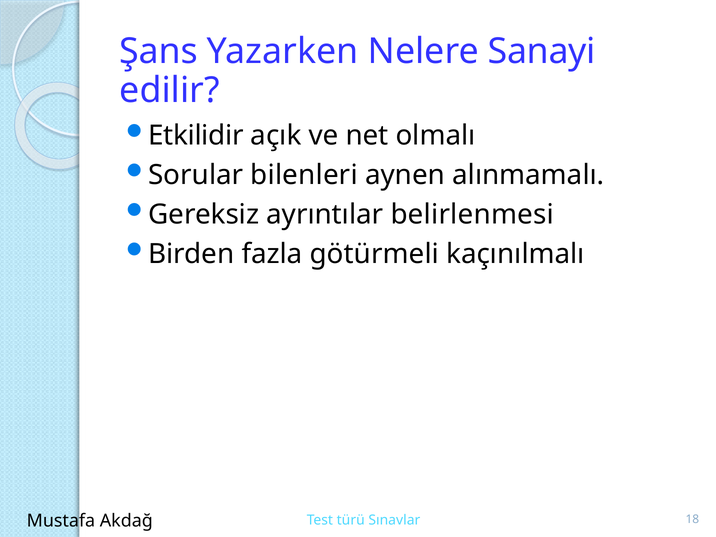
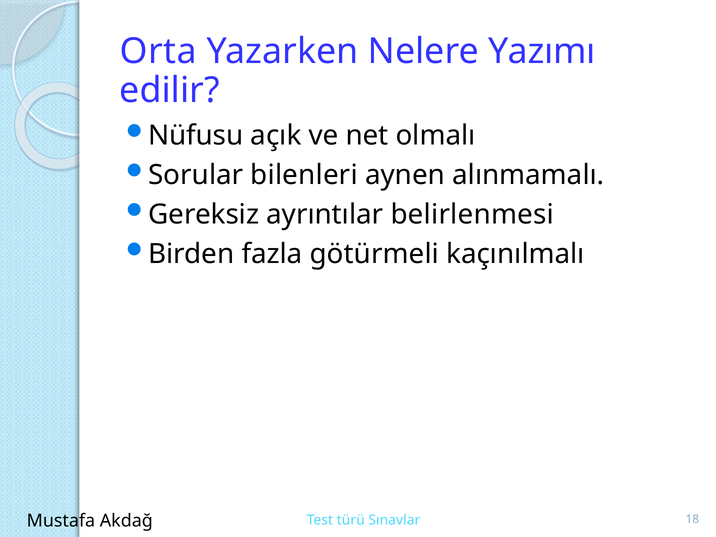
Şans: Şans -> Orta (158, 52)
Sanayi: Sanayi -> Yazımı (542, 52)
Etkilidir: Etkilidir -> Nüfusu (196, 136)
